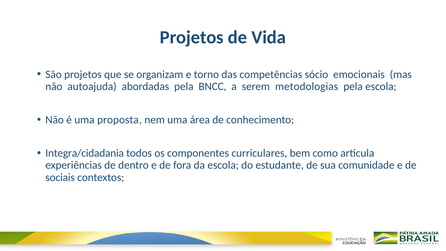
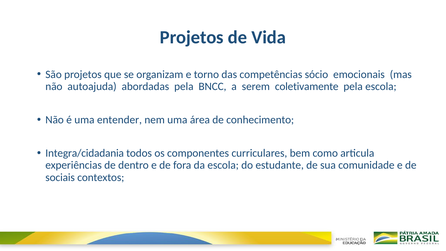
metodologias: metodologias -> coletivamente (307, 86)
proposta: proposta -> entender (119, 120)
